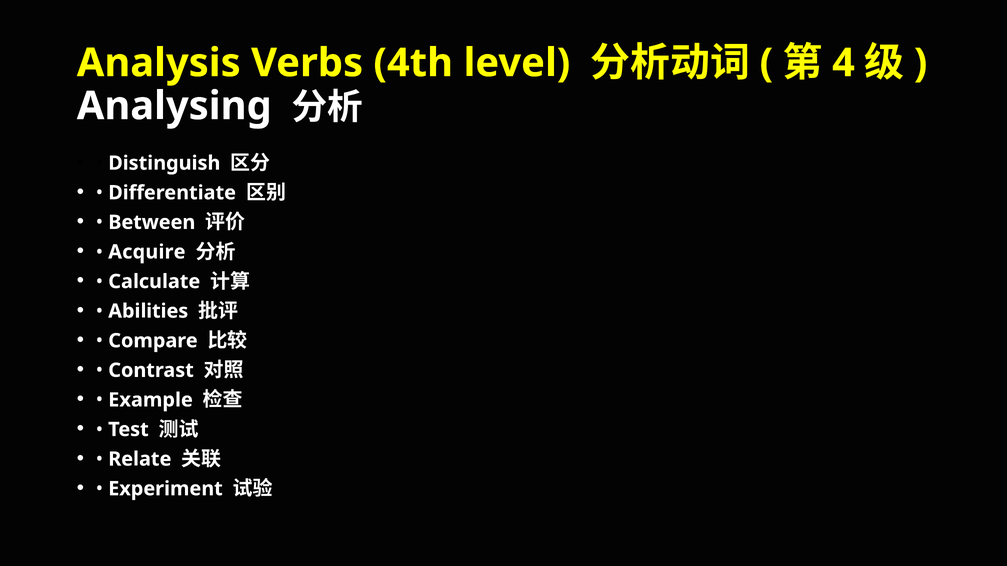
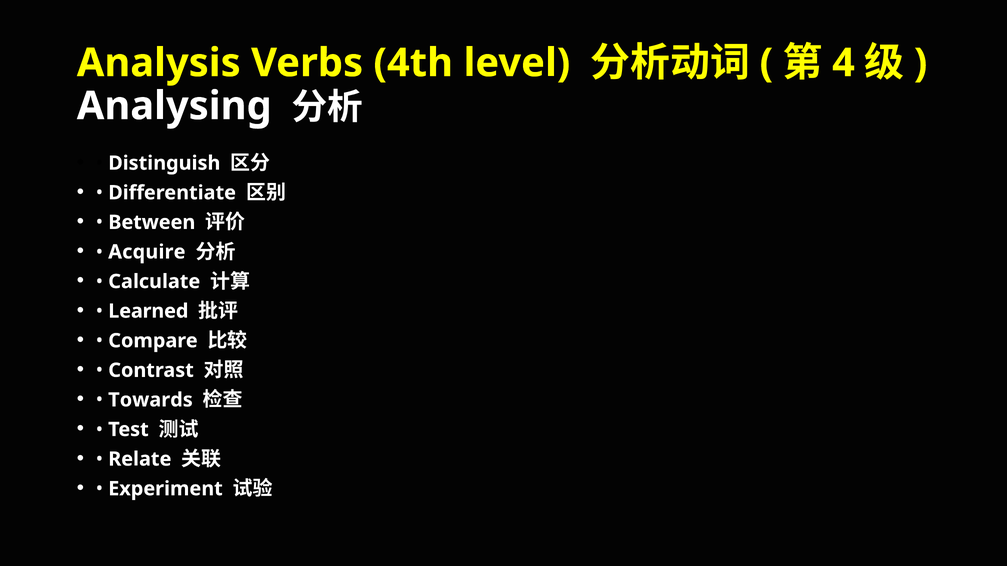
Abilities: Abilities -> Learned (148, 311)
Example: Example -> Towards (151, 400)
